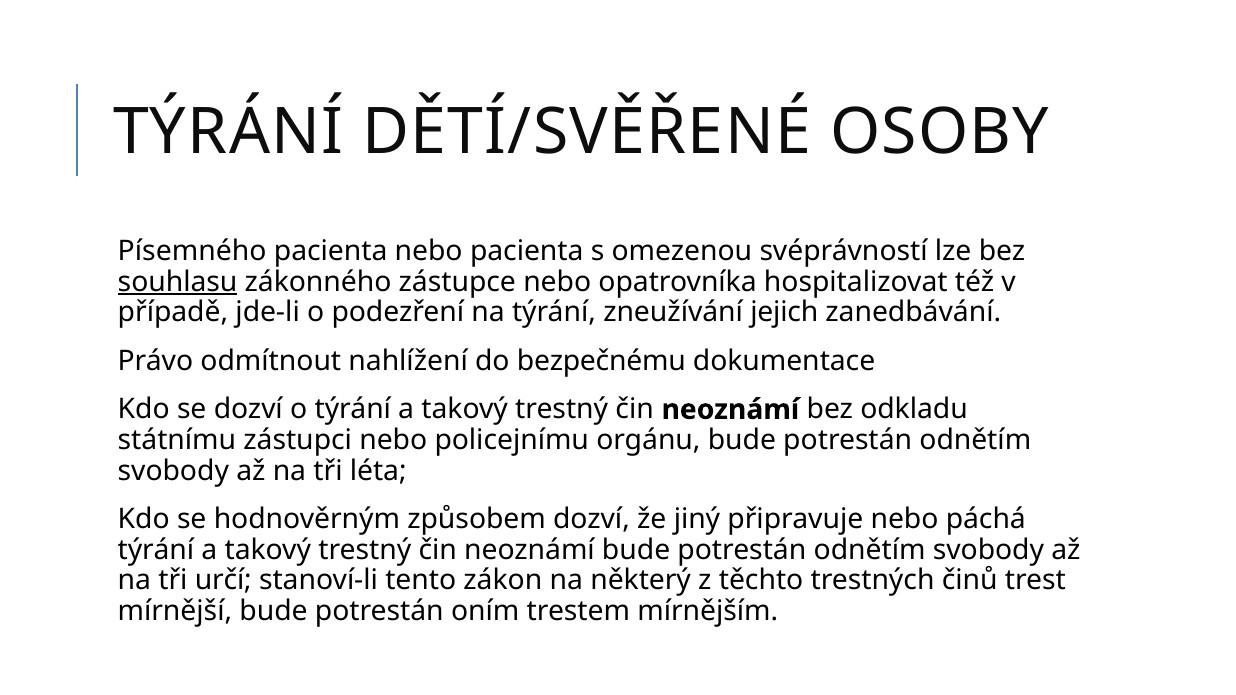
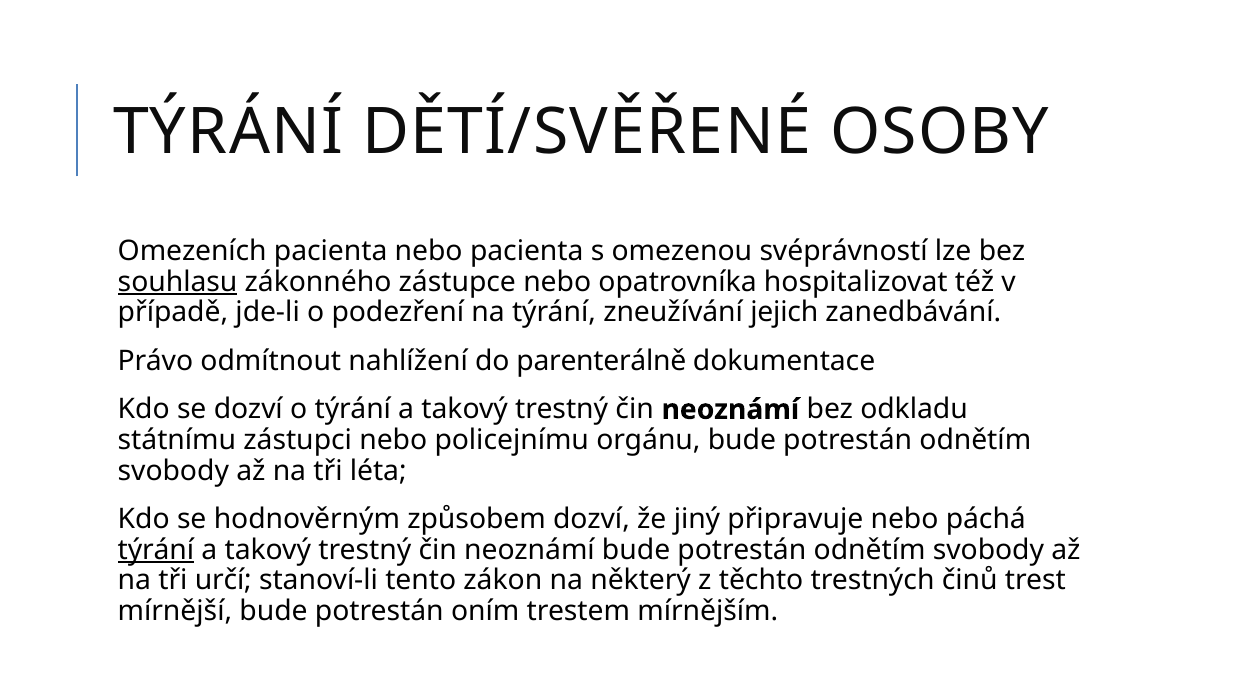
Písemného: Písemného -> Omezeních (192, 251)
bezpečnému: bezpečnému -> parenterálně (601, 361)
týrání underline: none -> present (156, 550)
